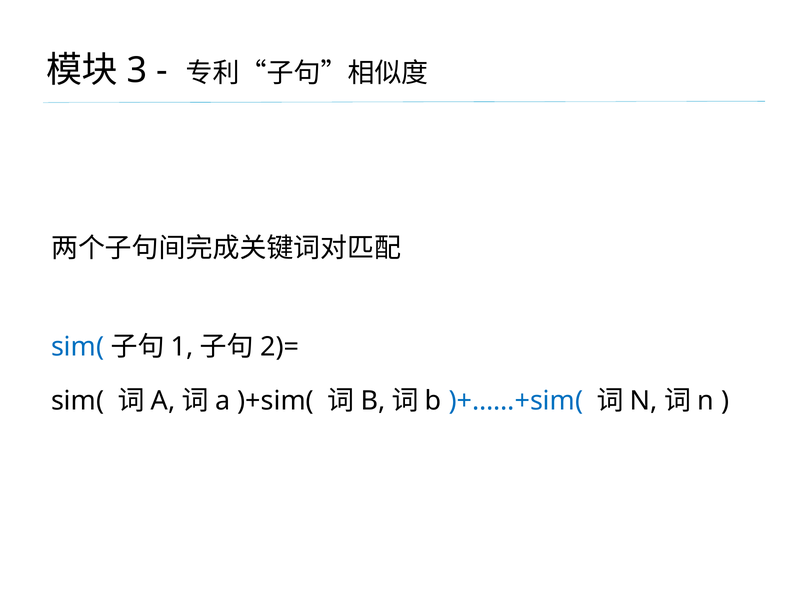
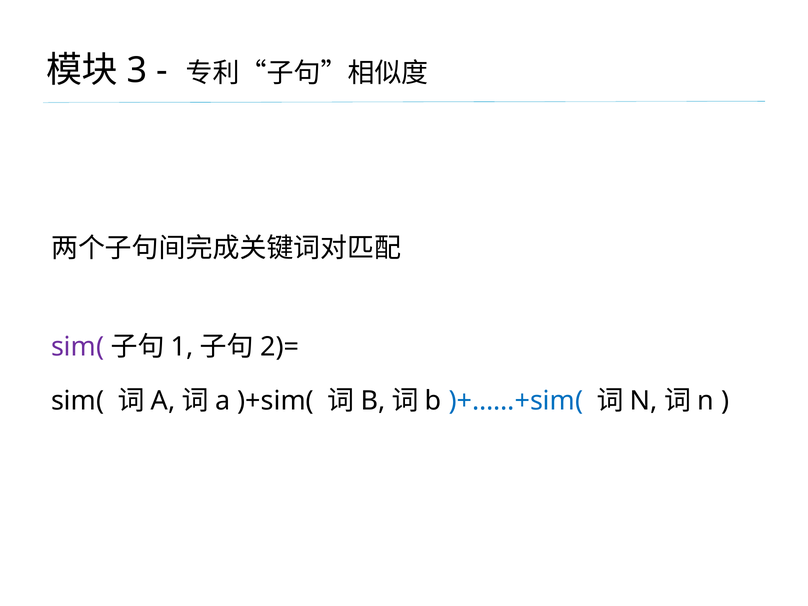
sim( colour: blue -> purple (78, 347)
